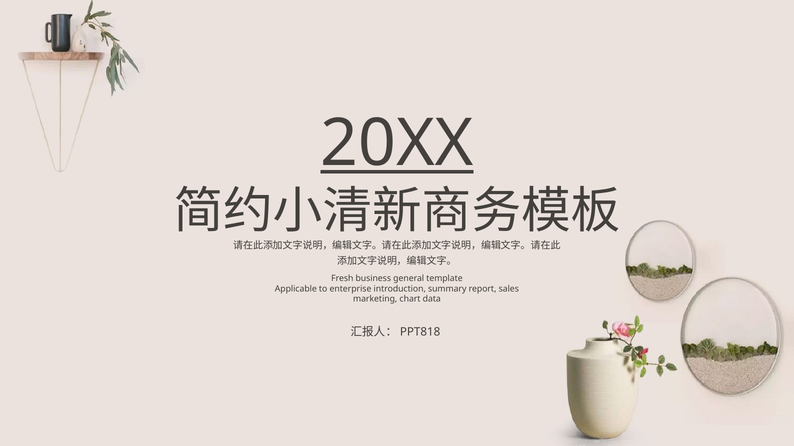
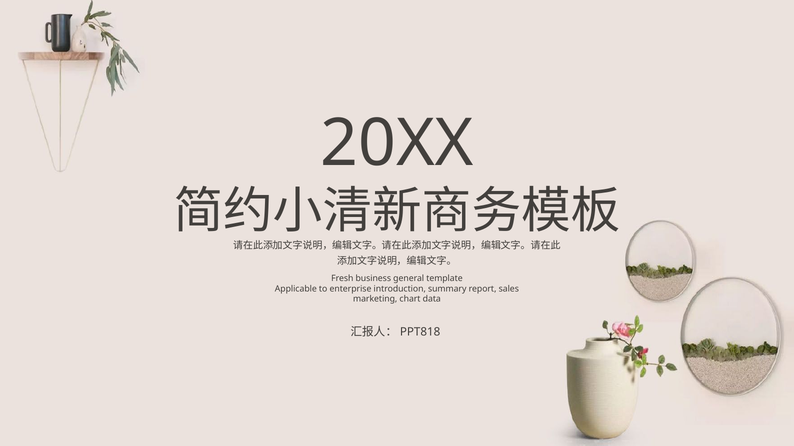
20XX underline: present -> none (397, 144)
